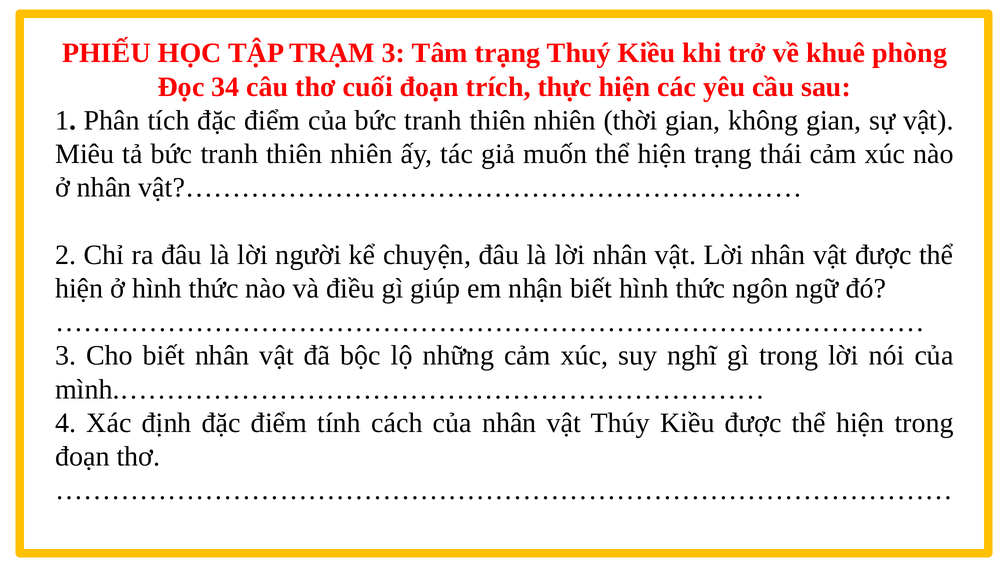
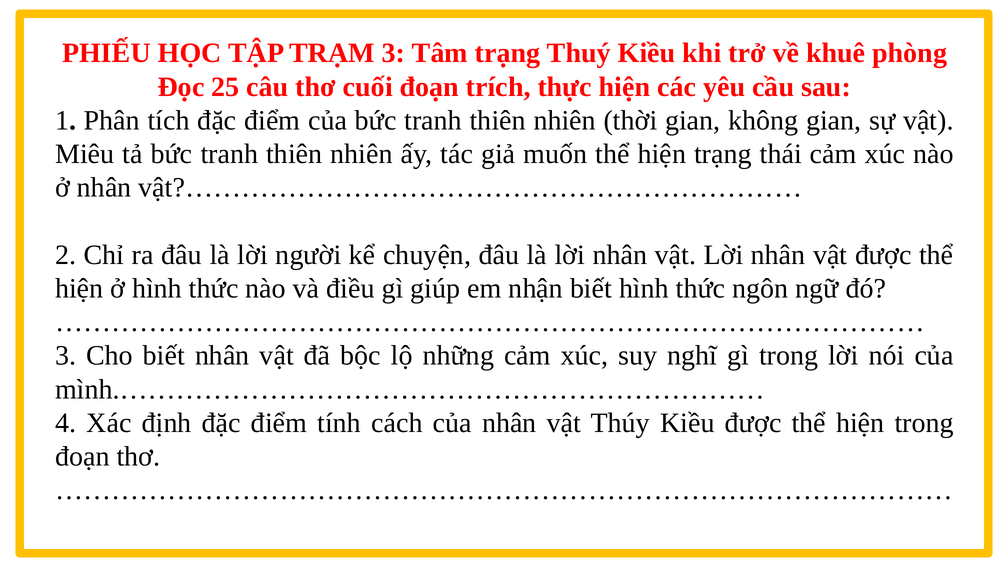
34: 34 -> 25 (225, 87)
